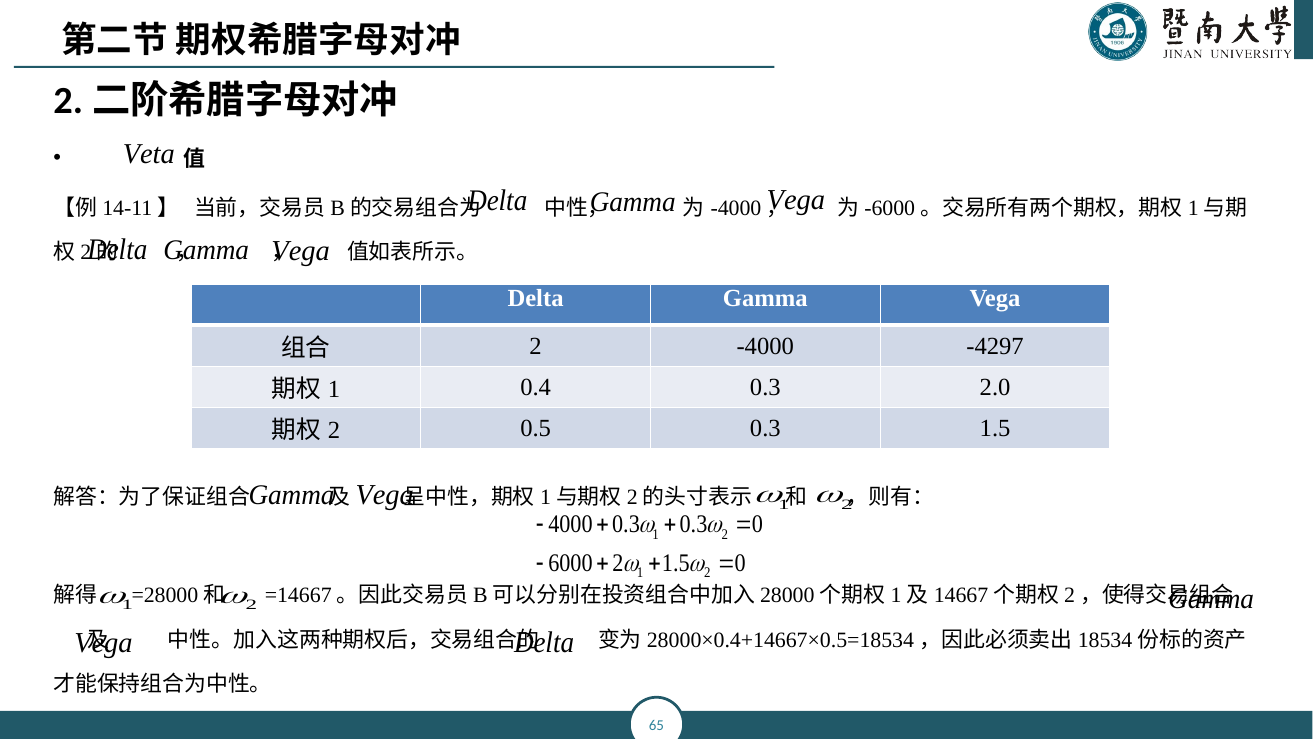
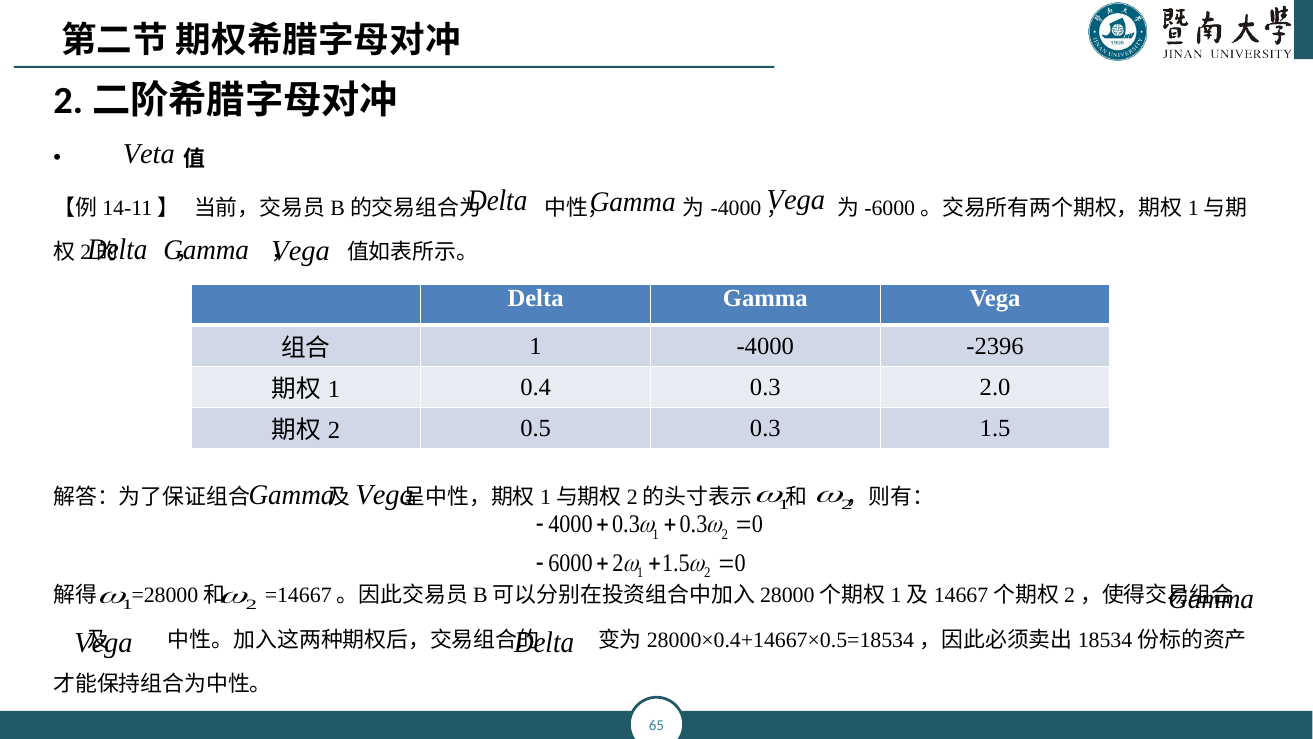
2: 2 -> 1 (536, 346)
-4297: -4297 -> -2396 (995, 346)
